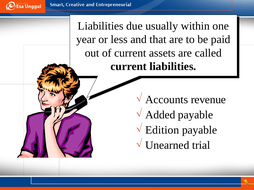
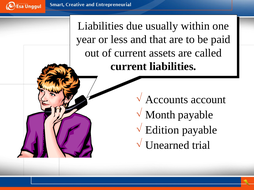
revenue: revenue -> account (208, 100)
Added: Added -> Month (160, 115)
